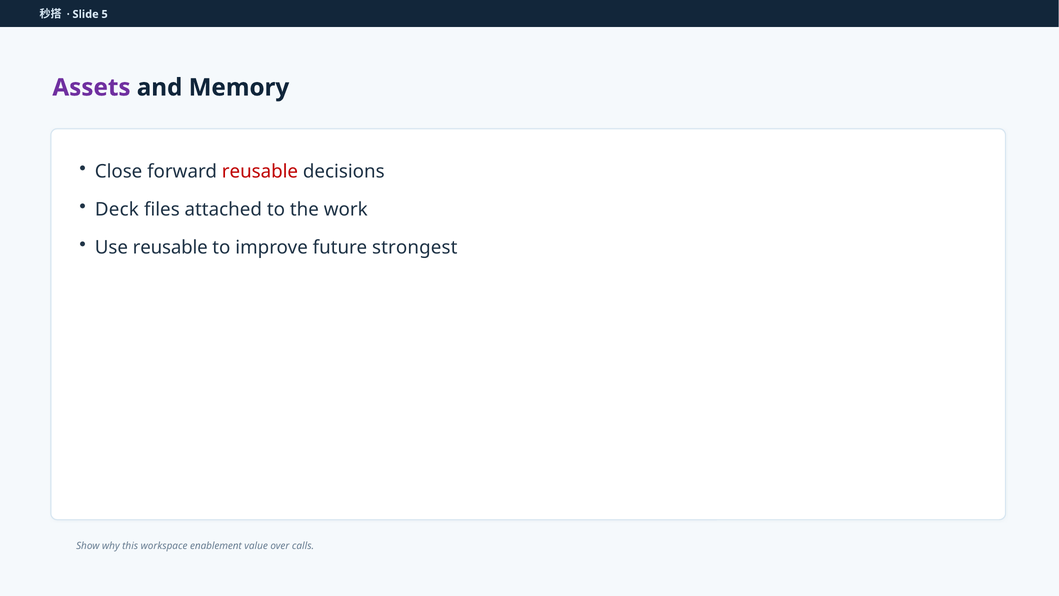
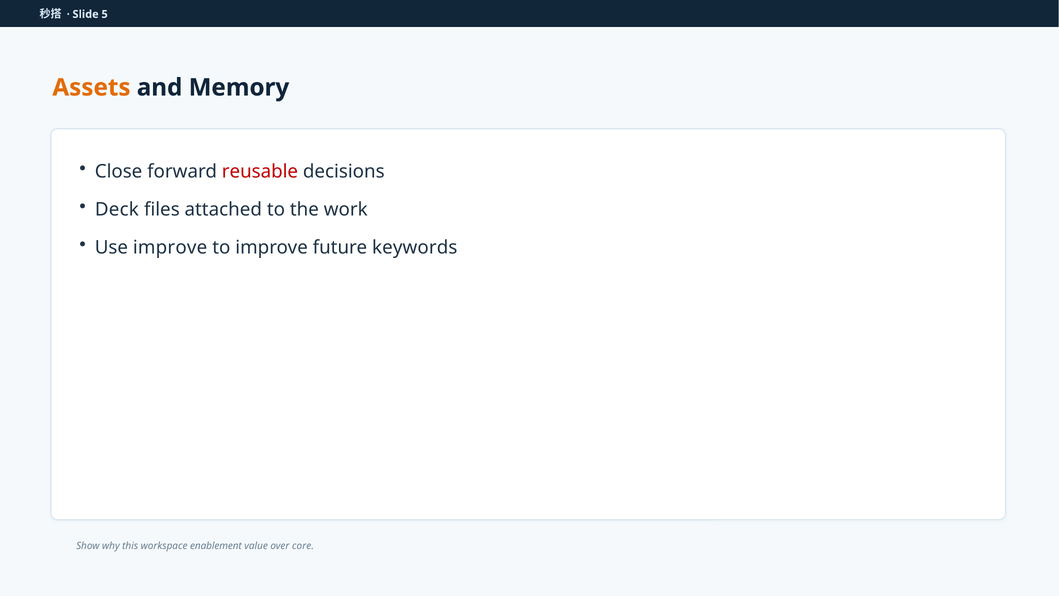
Assets colour: purple -> orange (91, 87)
Use reusable: reusable -> improve (170, 247)
strongest: strongest -> keywords (415, 247)
calls: calls -> core (303, 546)
